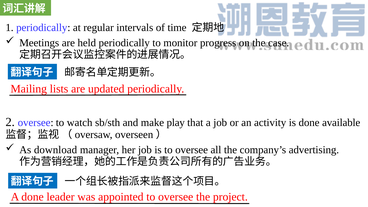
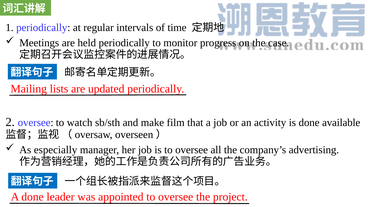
play: play -> film (176, 123)
download: download -> especially (56, 150)
